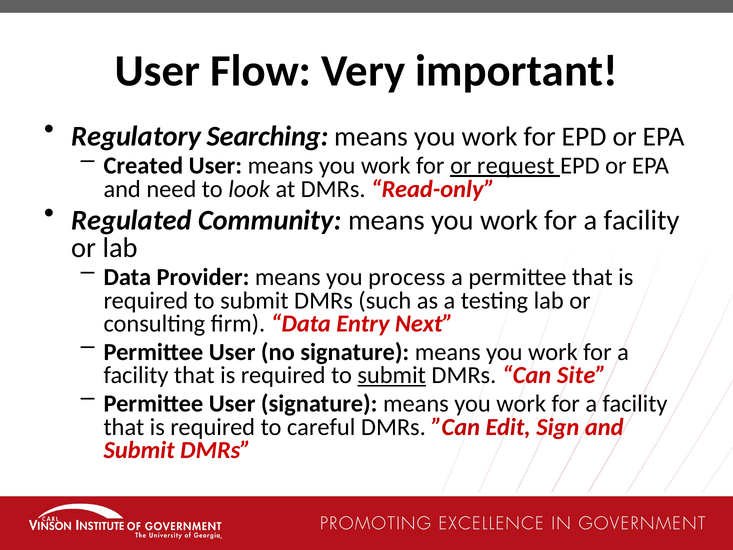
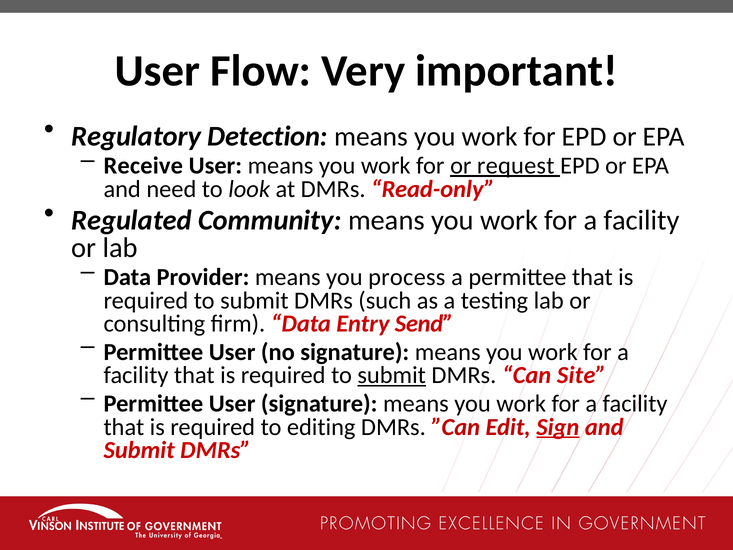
Searching: Searching -> Detection (268, 136)
Created: Created -> Receive (143, 165)
Next: Next -> Send (424, 324)
careful: careful -> editing (321, 427)
Sign underline: none -> present (558, 427)
